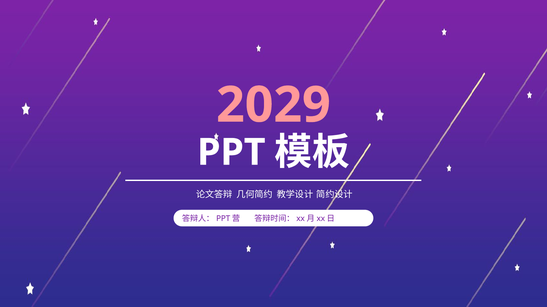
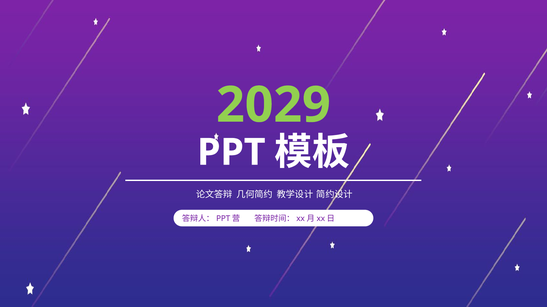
2029 colour: pink -> light green (273, 105)
